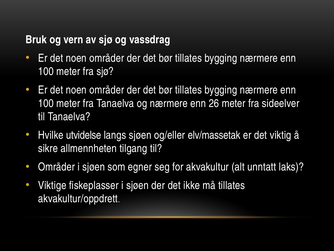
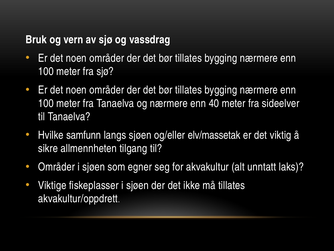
26: 26 -> 40 (214, 103)
utvidelse: utvidelse -> samfunn (84, 135)
